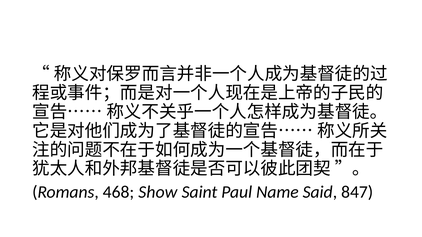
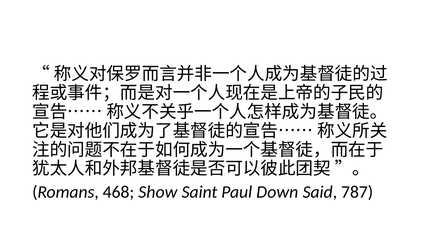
Name: Name -> Down (277, 192)
847: 847 -> 787 (357, 192)
